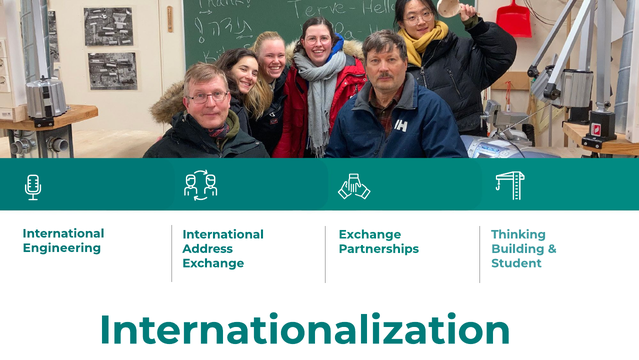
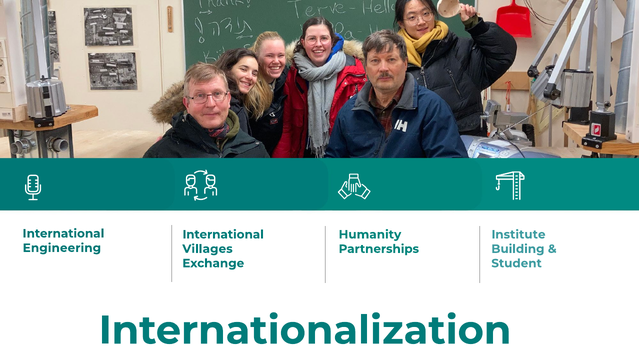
Exchange: Exchange -> Humanity (370, 234)
Thinking: Thinking -> Institute (518, 234)
Address: Address -> Villages (207, 248)
